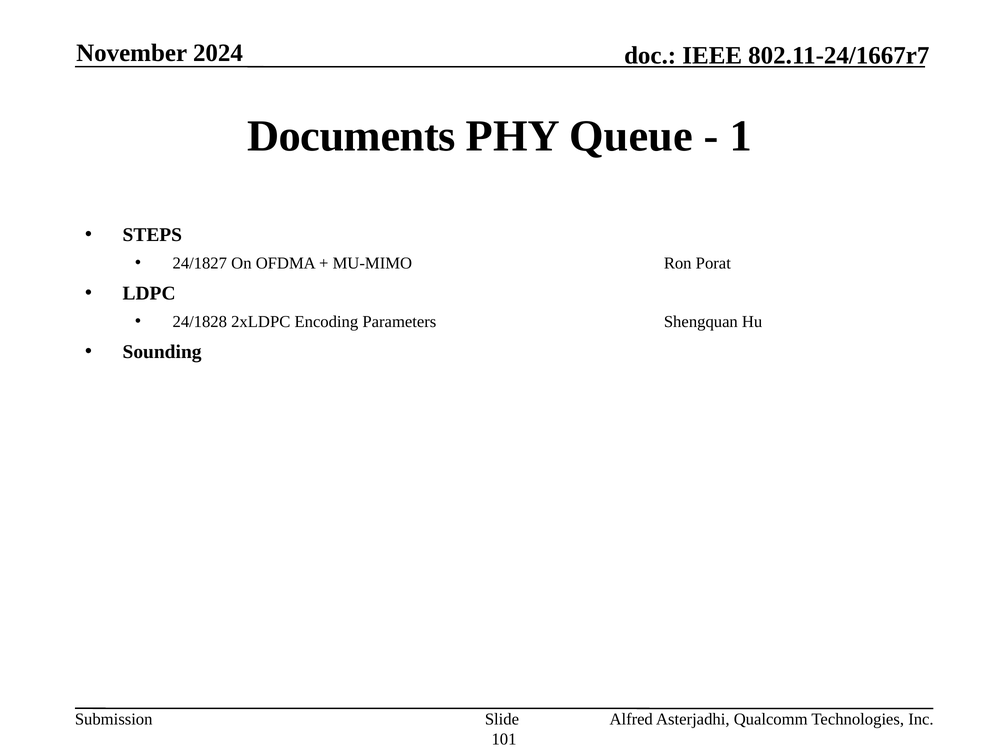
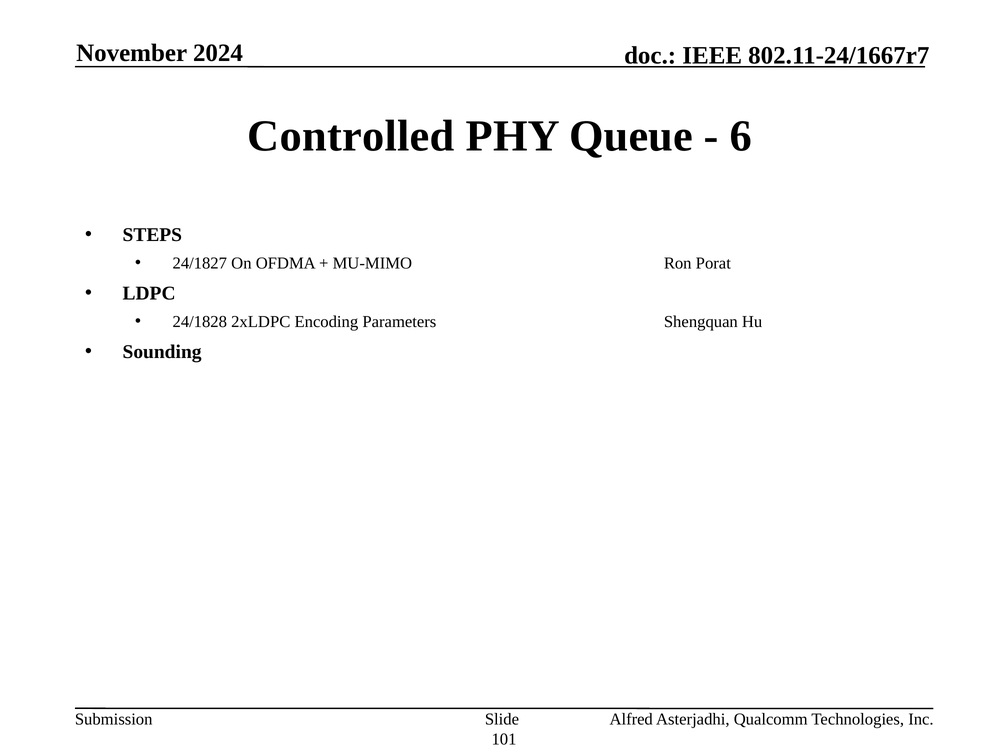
Documents: Documents -> Controlled (351, 136)
1: 1 -> 6 (741, 136)
